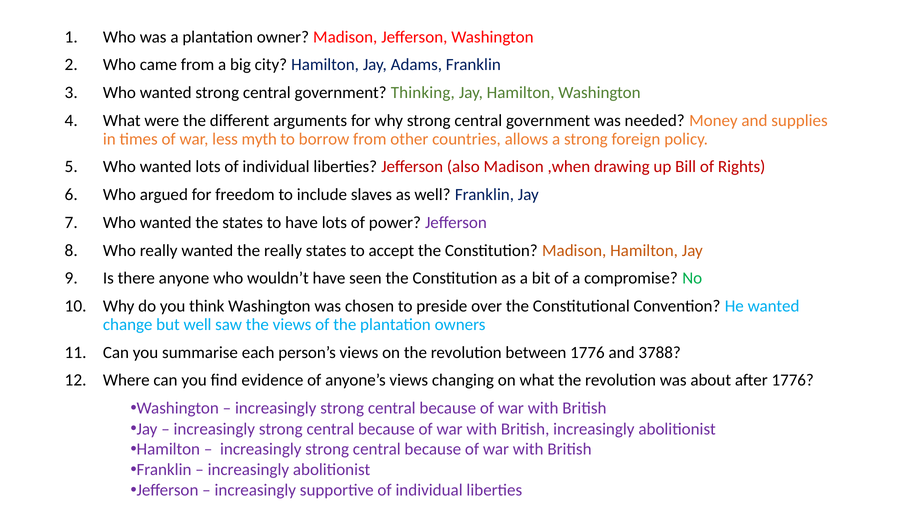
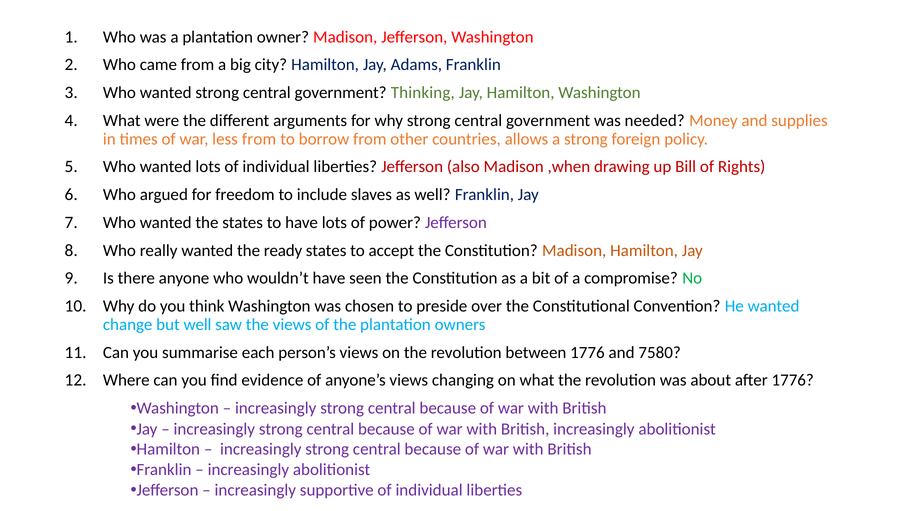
less myth: myth -> from (259, 139)
the really: really -> ready (283, 250)
3788: 3788 -> 7580 (660, 352)
